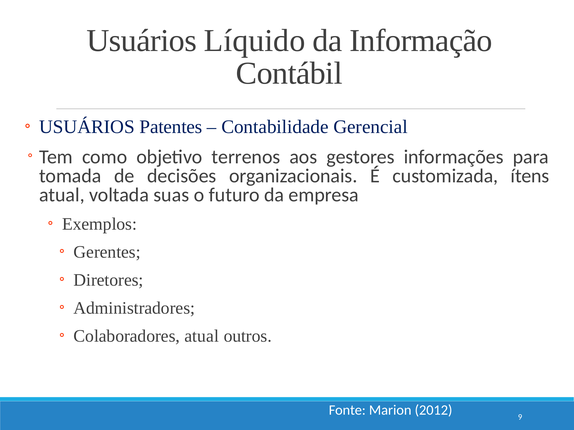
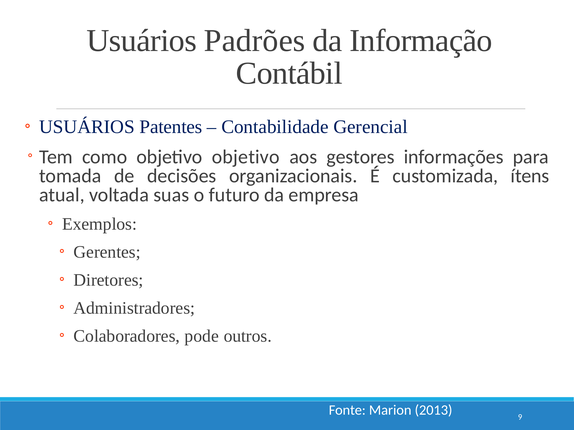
Líquido: Líquido -> Padrões (255, 41)
objetivo terrenos: terrenos -> objetivo (246, 157)
Colaboradores atual: atual -> pode (202, 336)
2012: 2012 -> 2013 (434, 411)
